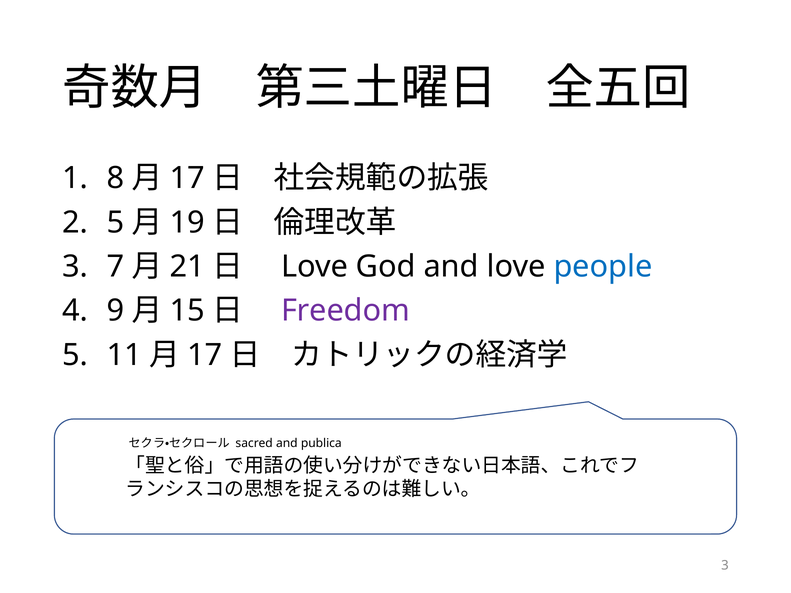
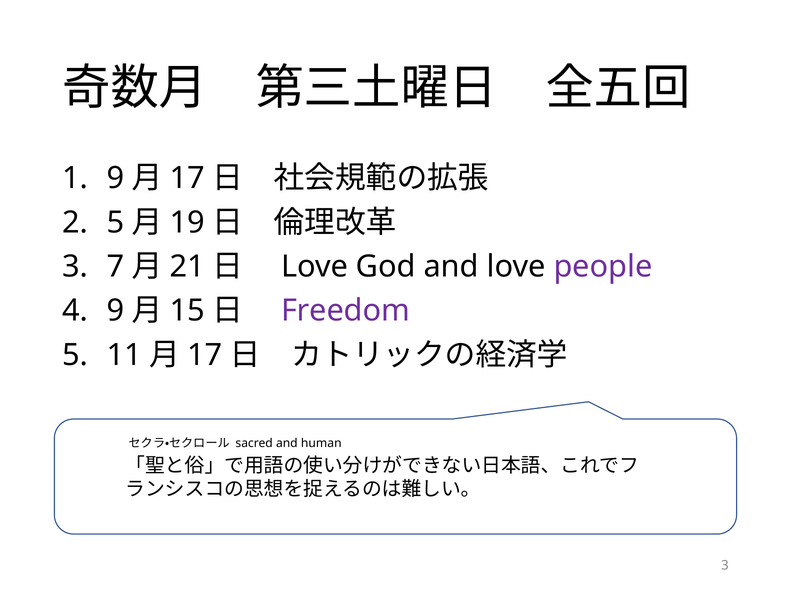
8: 8 -> 9 (116, 178)
people colour: blue -> purple (603, 267)
publica: publica -> human (321, 444)
